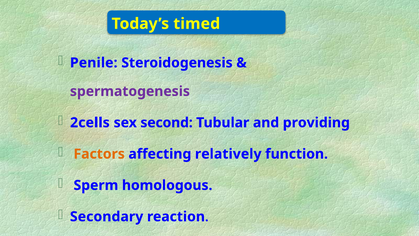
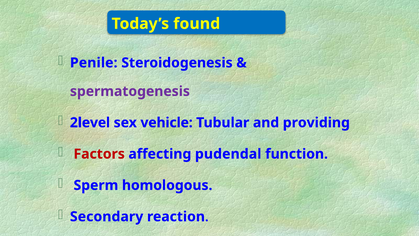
timed: timed -> found (197, 24)
2cells: 2cells -> 2level (90, 122)
second: second -> vehicle (167, 122)
Factors colour: orange -> red (99, 154)
relatively: relatively -> pudendal (228, 154)
